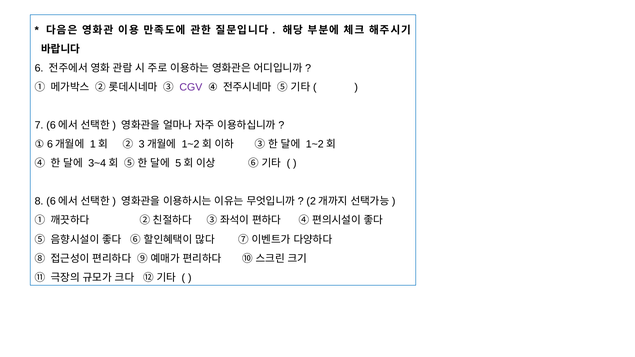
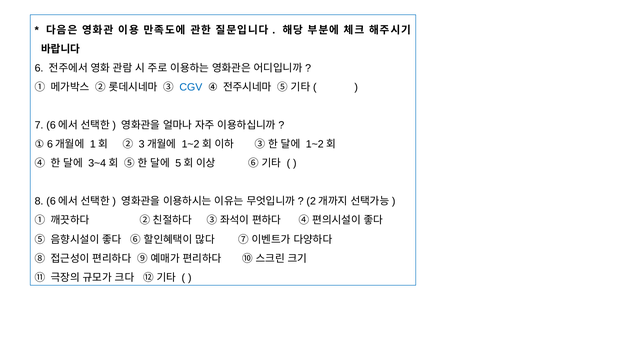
CGV colour: purple -> blue (191, 87)
